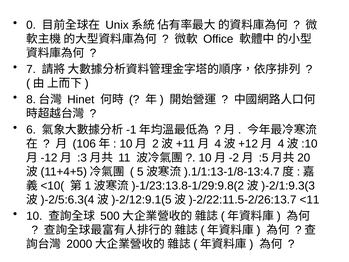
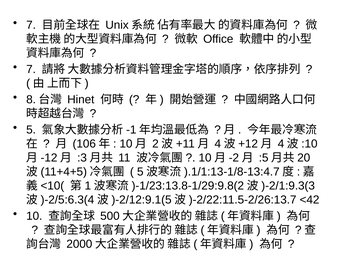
0: 0 -> 7 (31, 25)
6: 6 -> 5 (31, 130)
<11: <11 -> <42 (310, 199)
